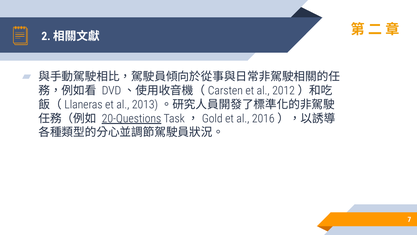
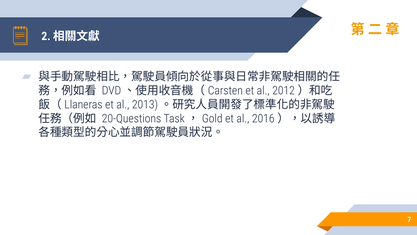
20-Questions underline: present -> none (131, 118)
